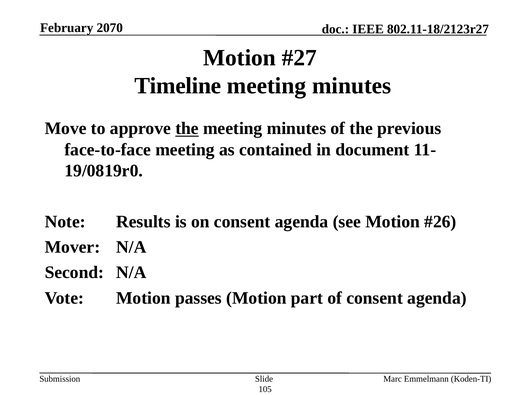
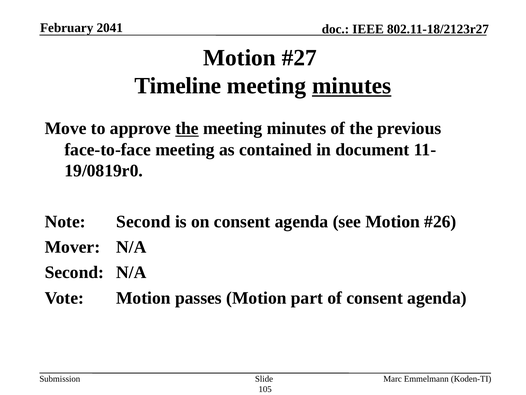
2070: 2070 -> 2041 (110, 28)
minutes underline: none -> present (352, 86)
Note Results: Results -> Second (143, 221)
